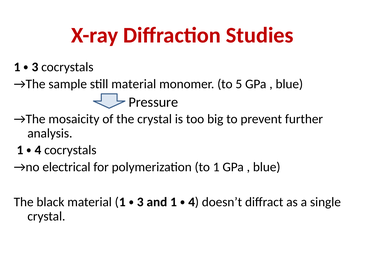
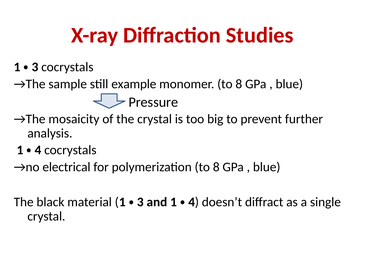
still material: material -> example (134, 84)
monomer to 5: 5 -> 8 (239, 84)
polymerization to 1: 1 -> 8 (216, 167)
